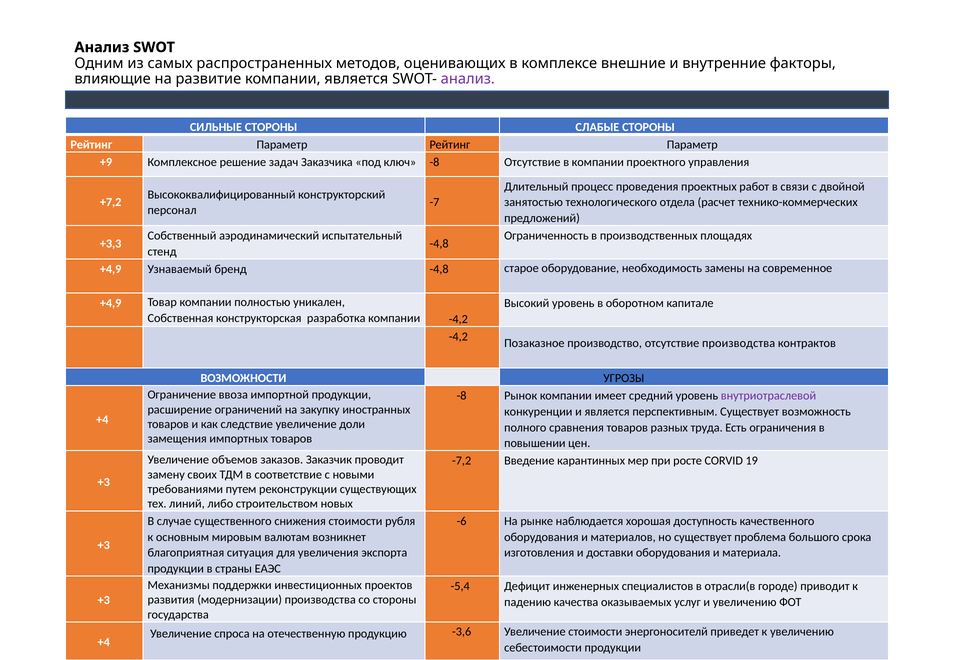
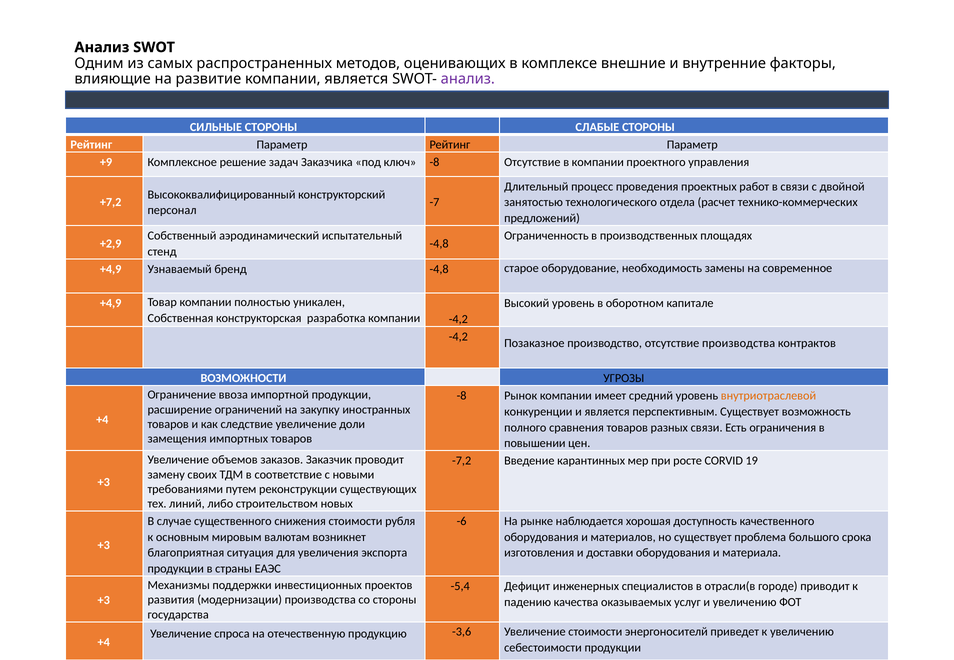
+3,3: +3,3 -> +2,9 (111, 244)
внутриотраслевой colour: purple -> orange (768, 396)
разных труда: труда -> связи (707, 428)
